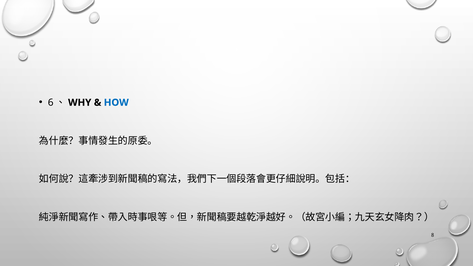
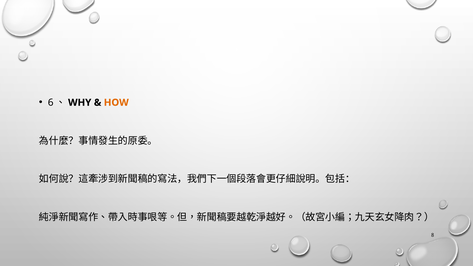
HOW colour: blue -> orange (116, 103)
